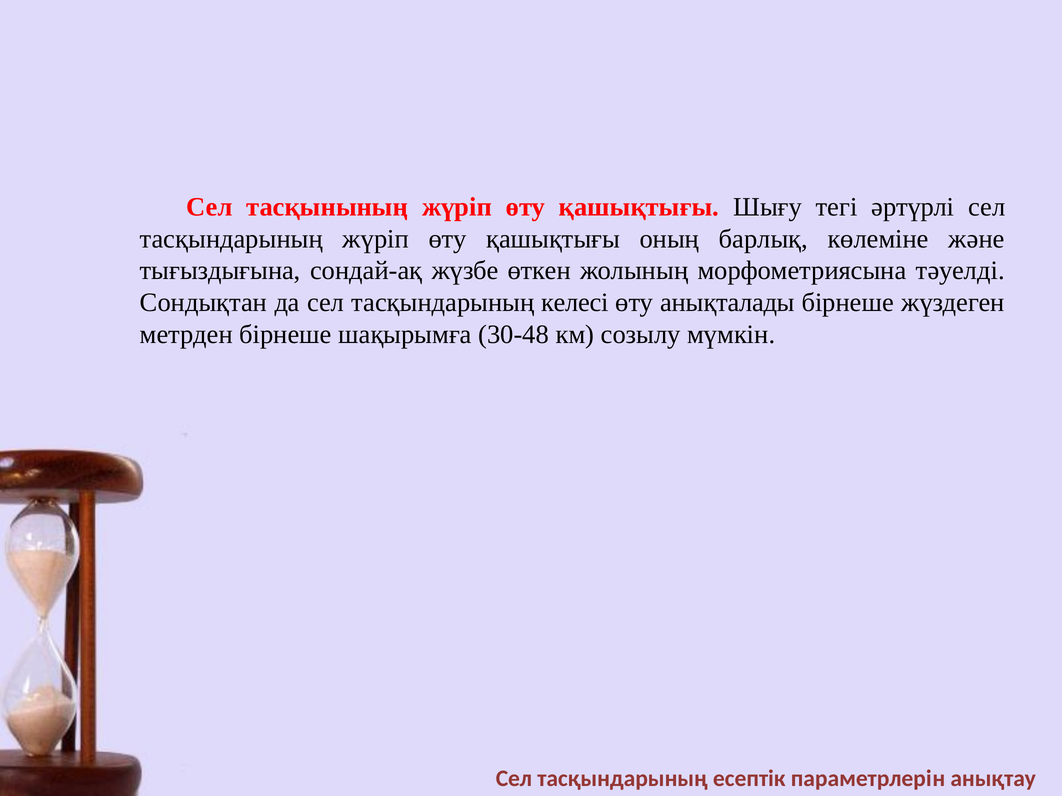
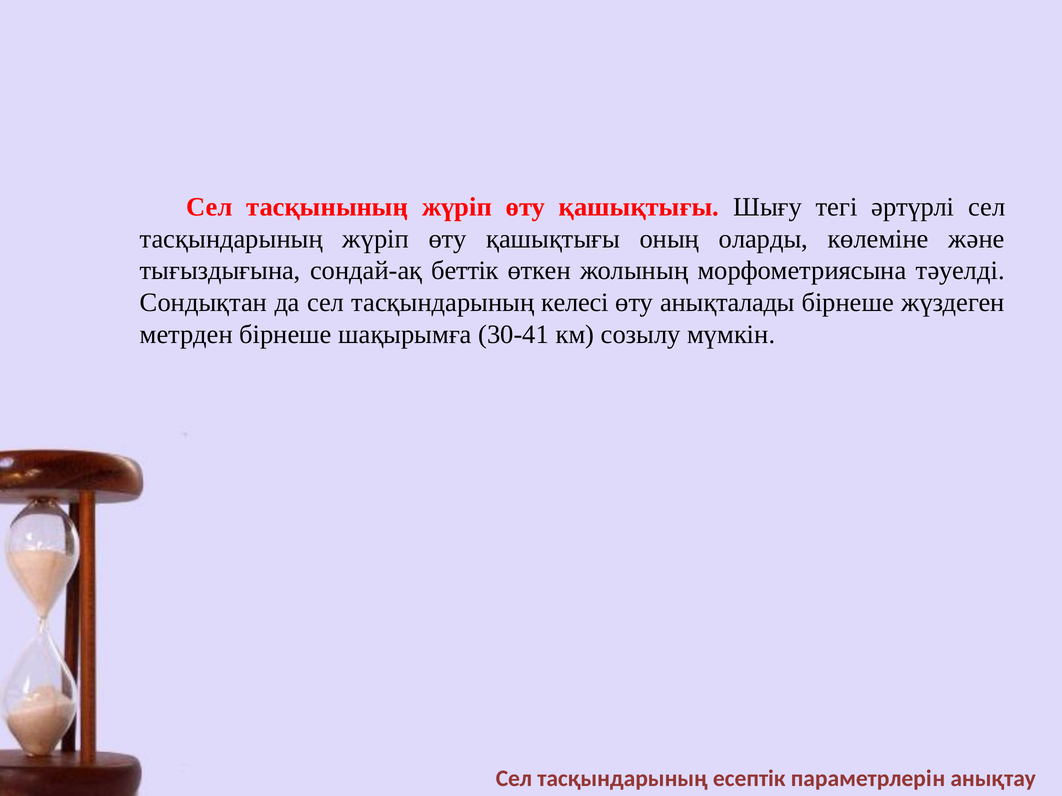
барлық: барлық -> оларды (763, 239)
жүзбе: жүзбе -> беттік (465, 271)
30-48: 30-48 -> 30-41 (514, 335)
